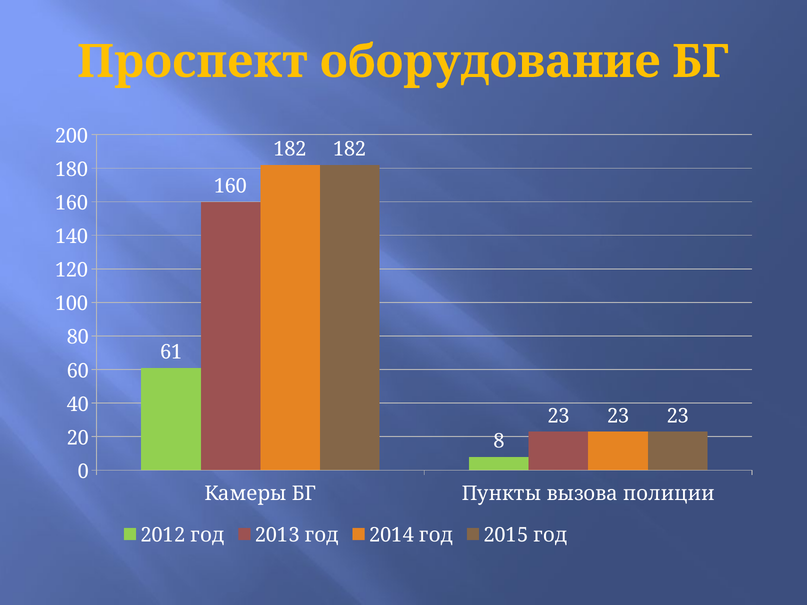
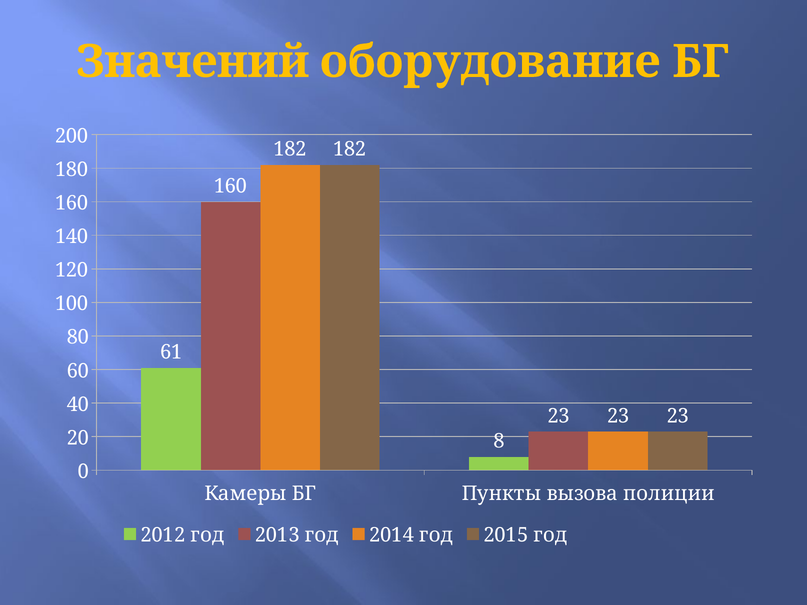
Проспект: Проспект -> Значений (193, 62)
